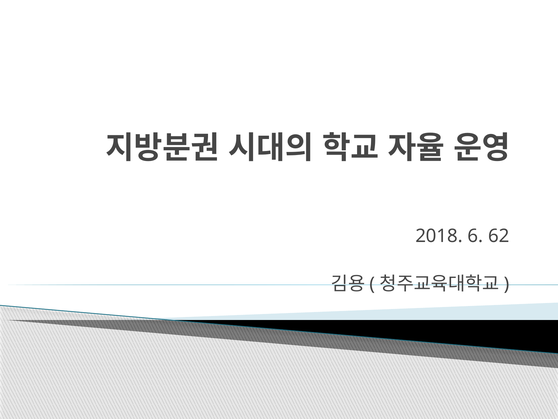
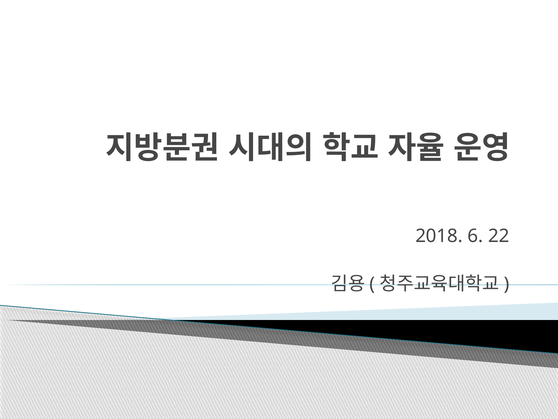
62: 62 -> 22 (499, 236)
